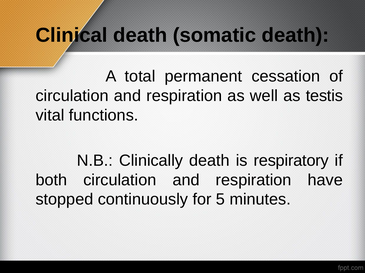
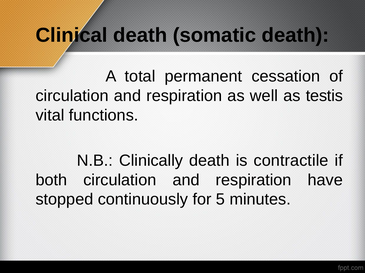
respiratory: respiratory -> contractile (291, 161)
